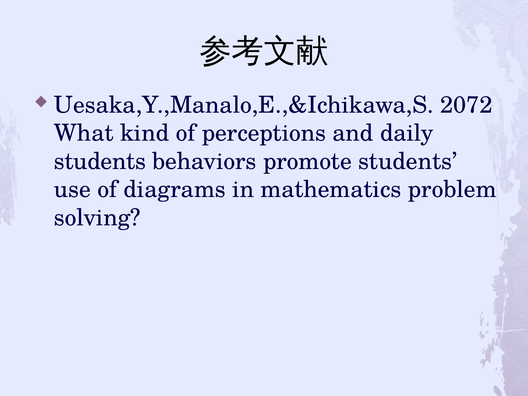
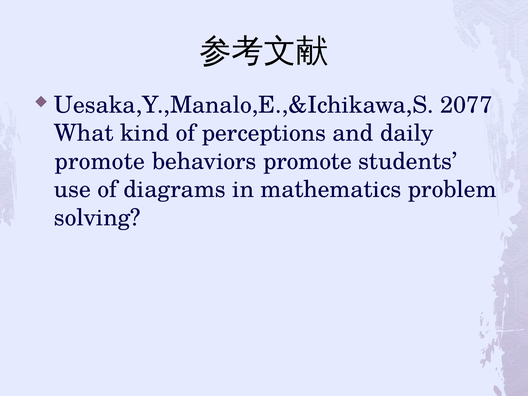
2072: 2072 -> 2077 (466, 105)
students: students -> promote (100, 161)
